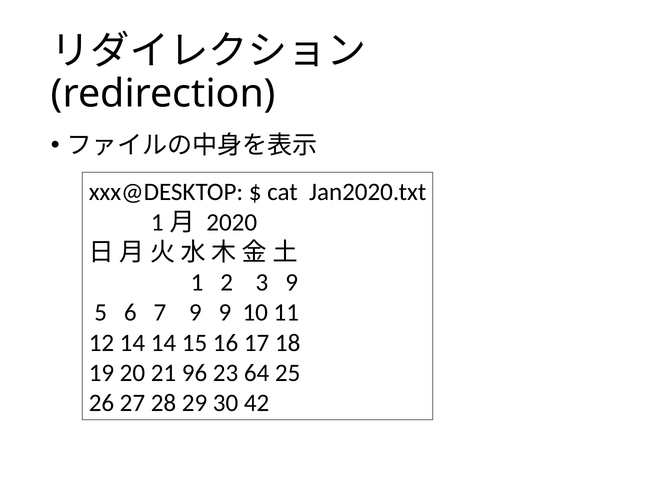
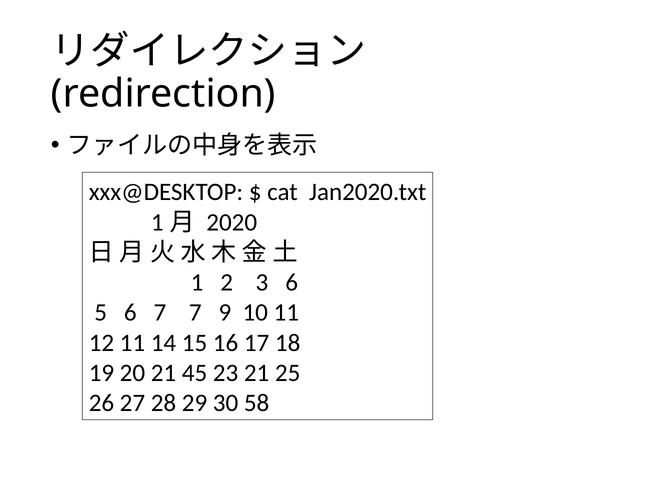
3 9: 9 -> 6 (292, 282)
7 9: 9 -> 7 (195, 313)
12 14: 14 -> 11 (132, 343)
96: 96 -> 45 (195, 373)
23 64: 64 -> 21 (257, 373)
42: 42 -> 58 (257, 403)
